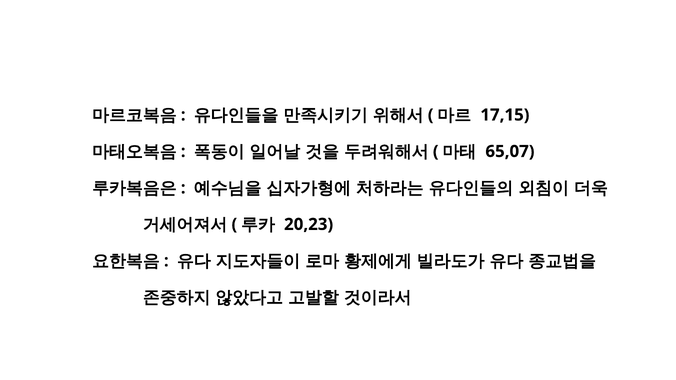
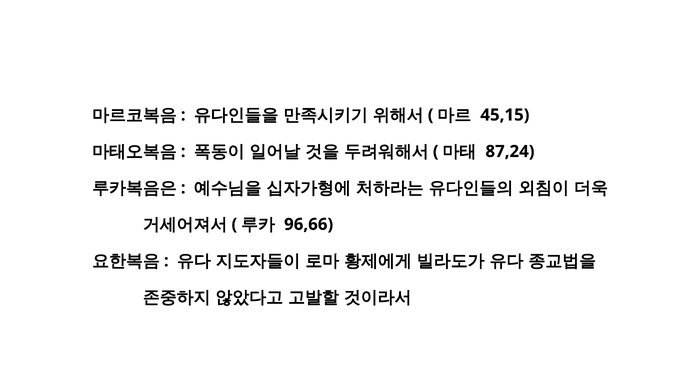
17,15: 17,15 -> 45,15 (505, 115)
65,07: 65,07 -> 87,24 (510, 152)
20,23: 20,23 -> 96,66 (309, 225)
